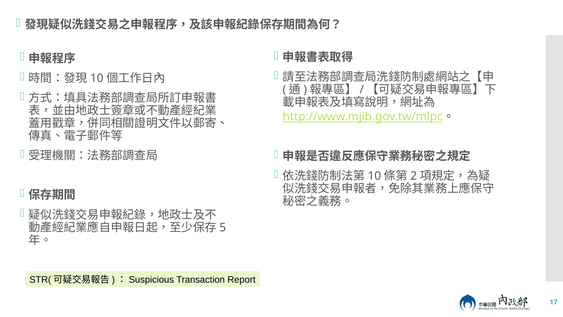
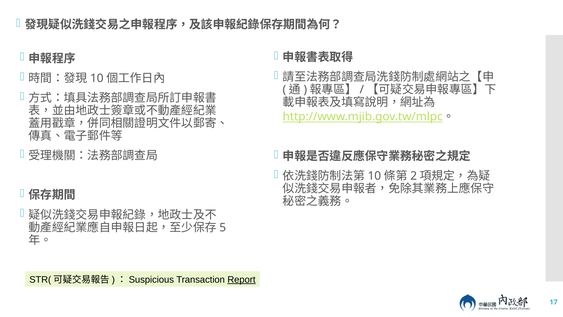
Report underline: none -> present (241, 279)
